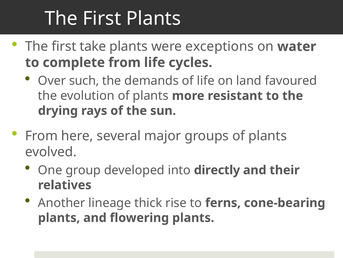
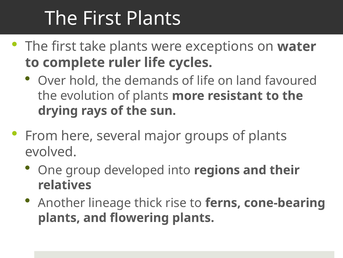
complete from: from -> ruler (125, 62)
such: such -> hold (84, 81)
directly: directly -> regions (217, 170)
